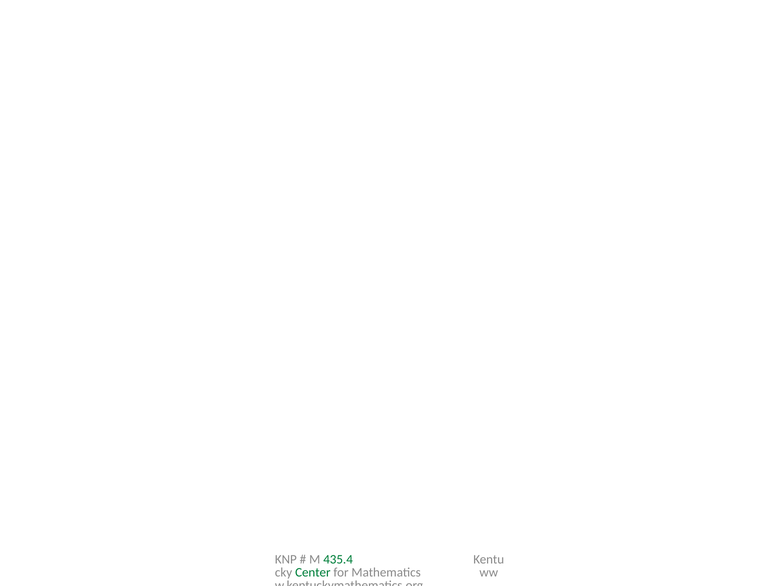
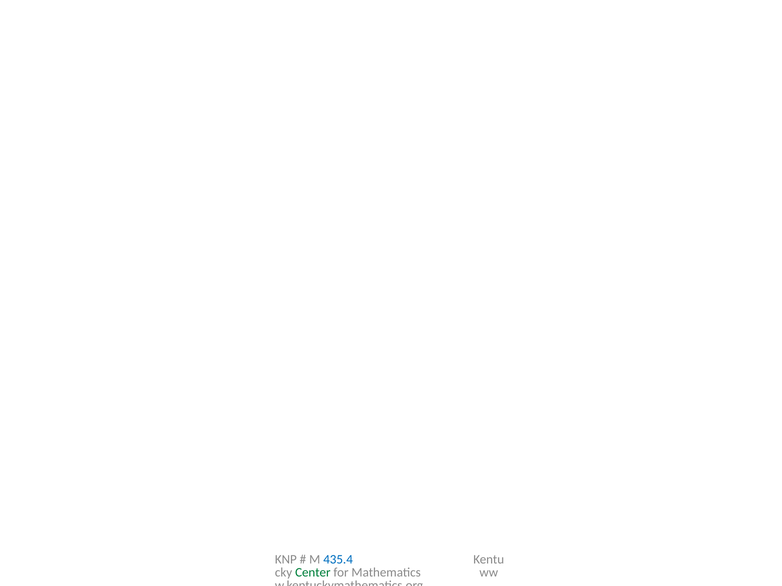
435.4 colour: green -> blue (338, 560)
